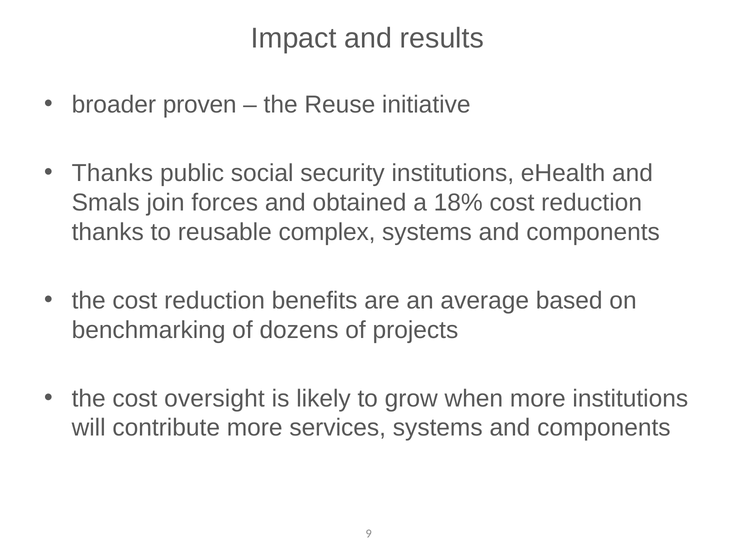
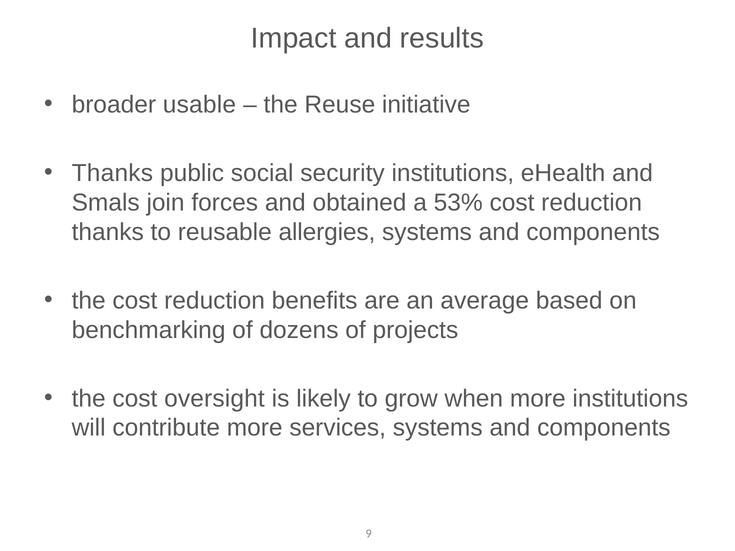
proven: proven -> usable (199, 105)
18%: 18% -> 53% (458, 203)
complex: complex -> allergies (327, 232)
